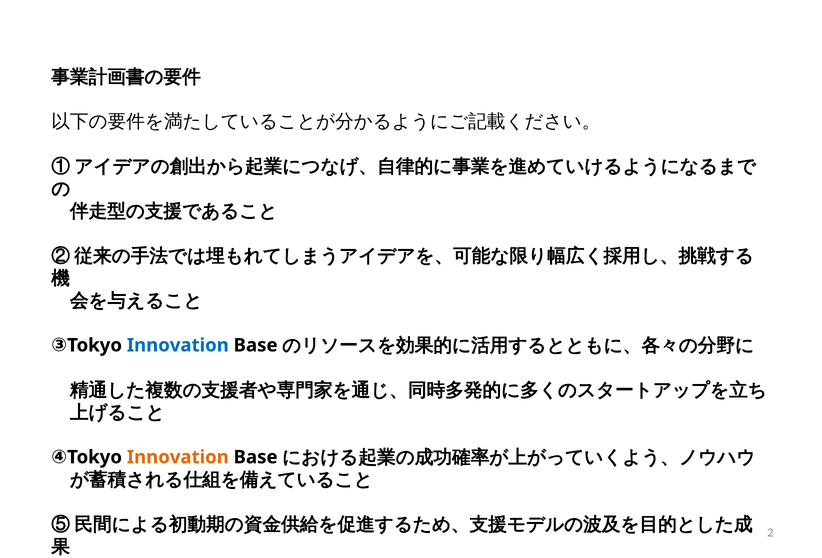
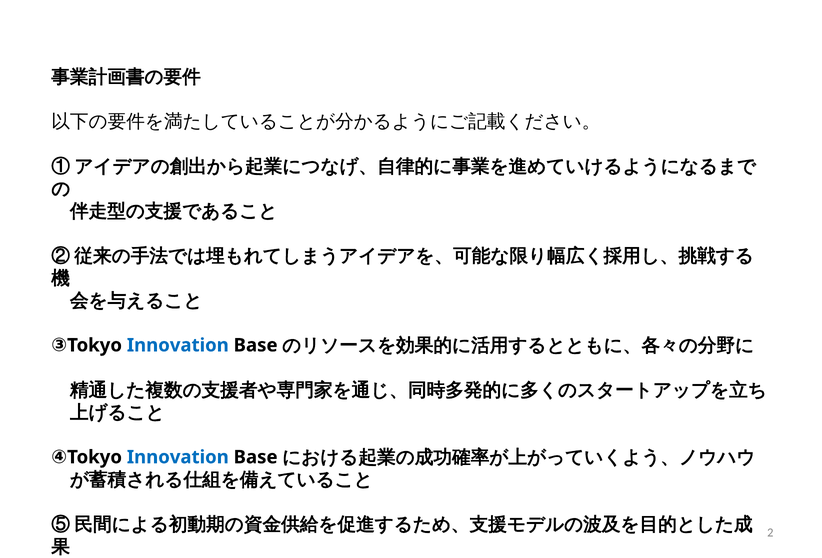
Innovation colour: orange -> blue (178, 457)
